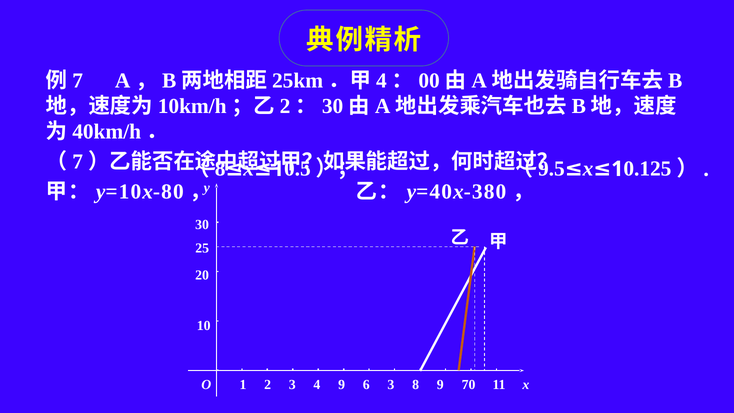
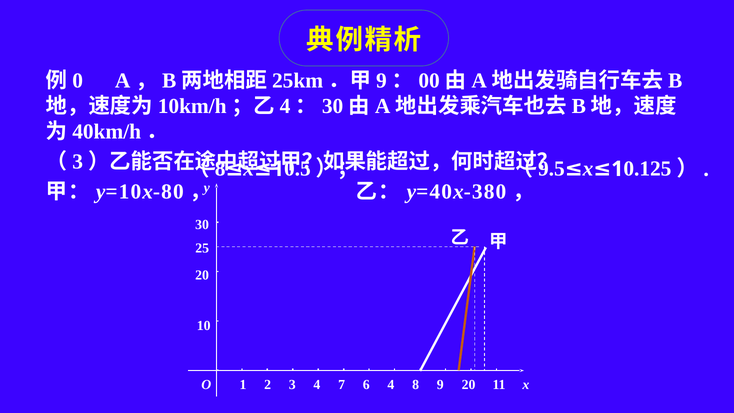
7: 7 -> 0 (78, 80)
4: 4 -> 9 (381, 80)
2: 2 -> 4 (285, 106)
7: 7 -> 3 (78, 162)
4 9: 9 -> 7 (342, 385)
6 3: 3 -> 4 (391, 385)
9 70: 70 -> 20 (469, 385)
